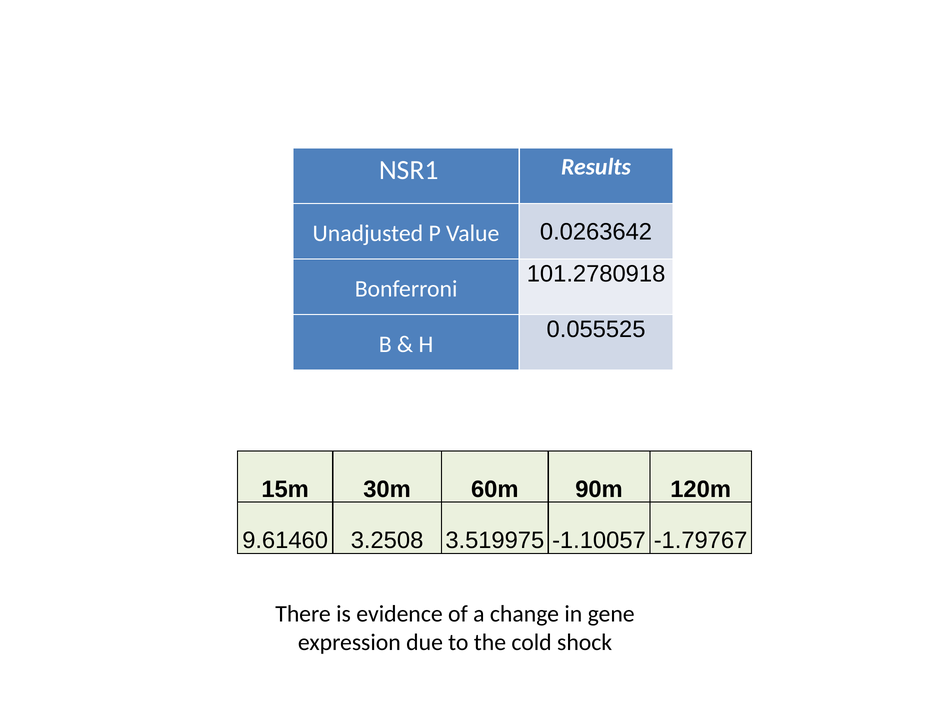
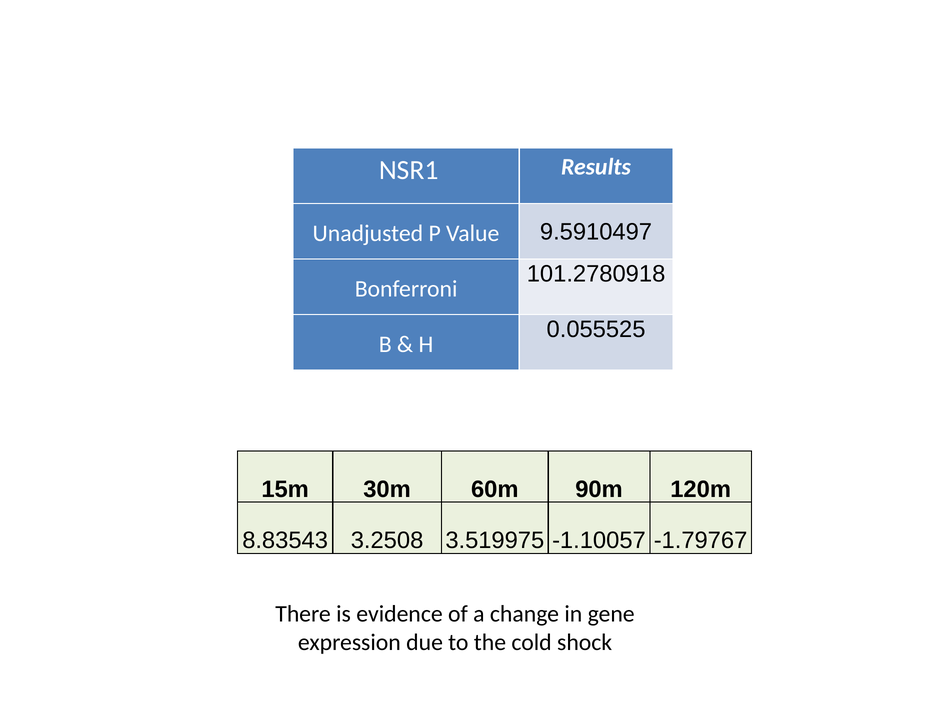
0.0263642: 0.0263642 -> 9.5910497 (596, 232)
9.61460: 9.61460 -> 8.83543 (285, 541)
